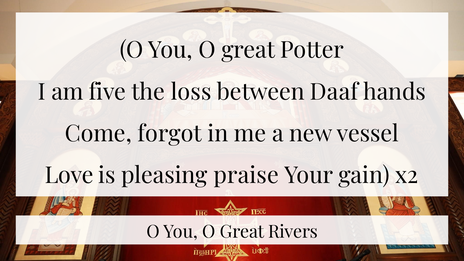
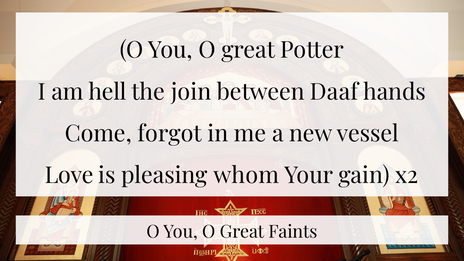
five: five -> hell (107, 92)
loss: loss -> join (191, 92)
praise: praise -> whom (246, 176)
Rivers: Rivers -> Faints (293, 232)
